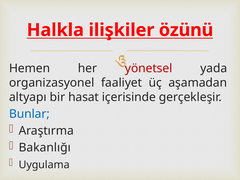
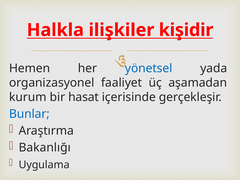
özünü: özünü -> kişidir (186, 30)
yönetsel colour: red -> blue (149, 68)
altyapı: altyapı -> kurum (28, 97)
